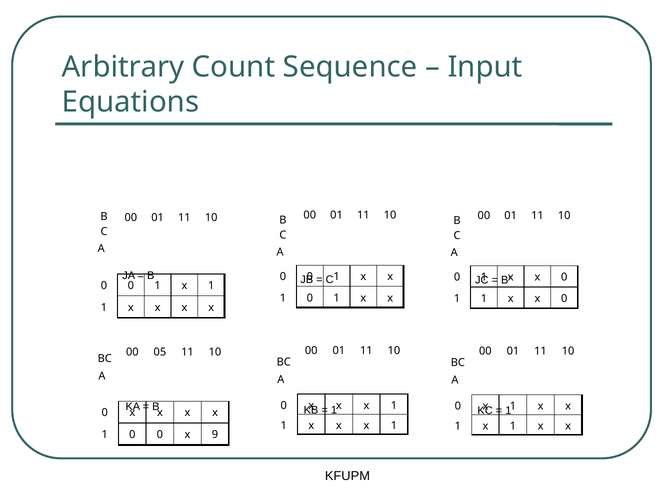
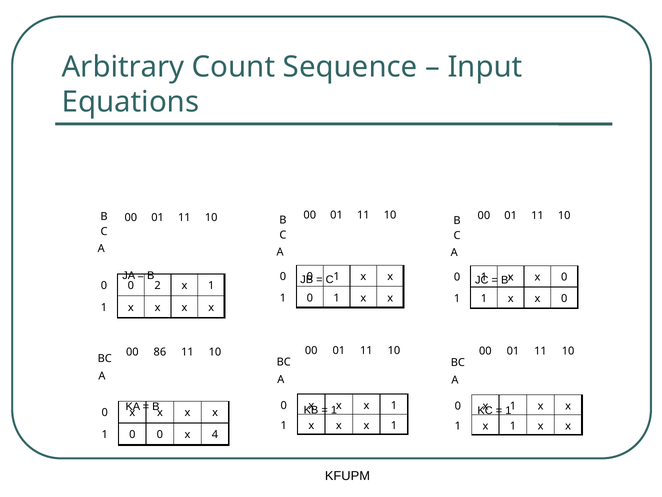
1: 1 -> 2 (158, 285)
05: 05 -> 86 (160, 352)
9: 9 -> 4 (215, 434)
